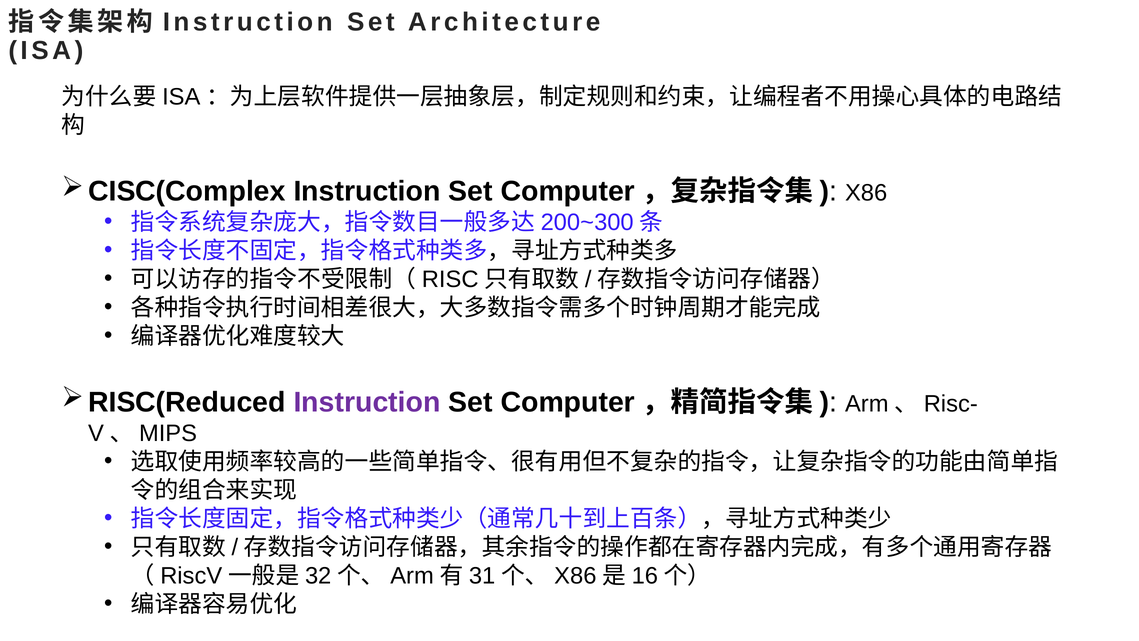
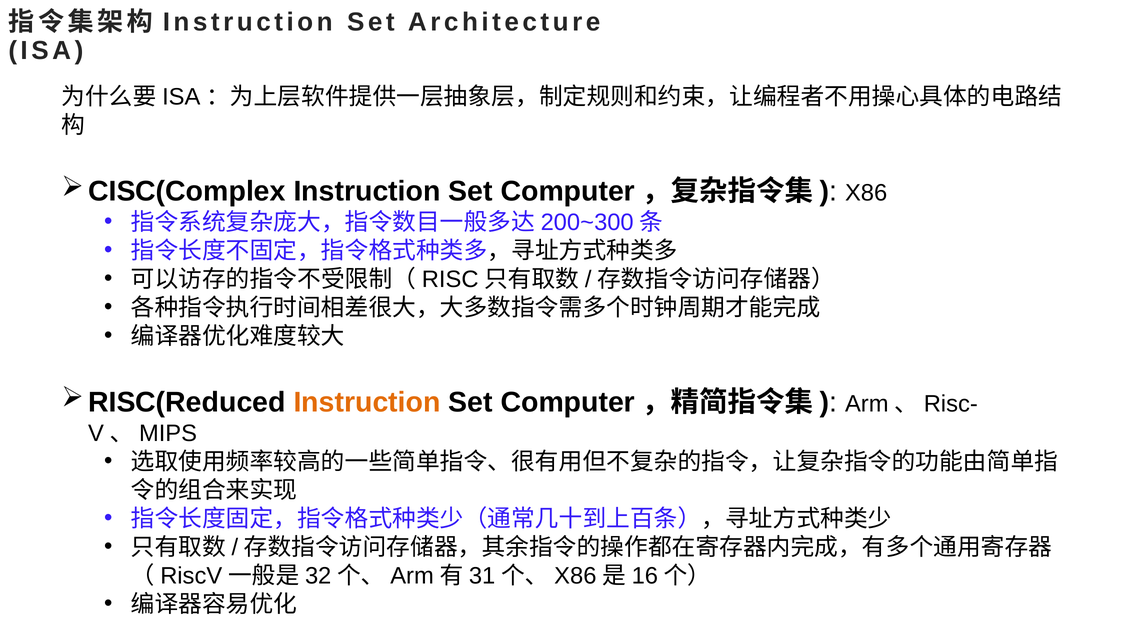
Instruction colour: purple -> orange (367, 402)
